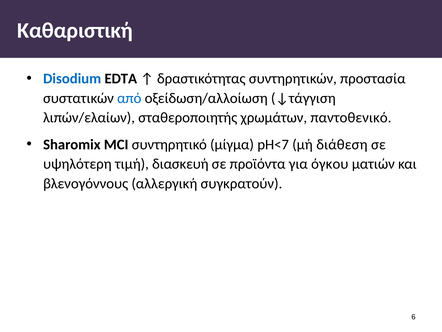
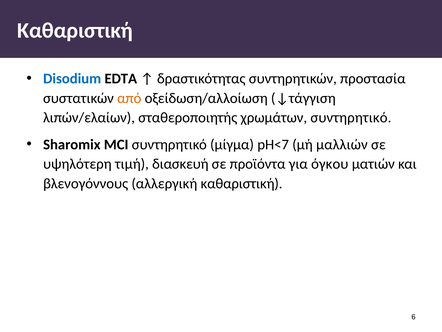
από colour: blue -> orange (129, 98)
χρωμάτων παντοθενικό: παντοθενικό -> συντηρητικό (351, 118)
διάθεση: διάθεση -> μαλλιών (342, 144)
αλλεργική συγκρατούν: συγκρατούν -> καθαριστική (242, 183)
